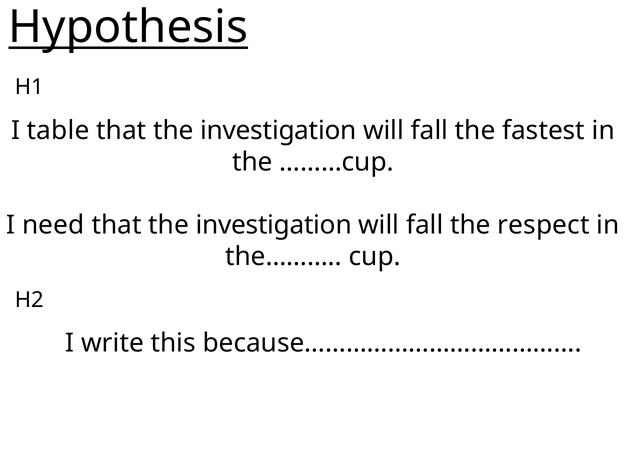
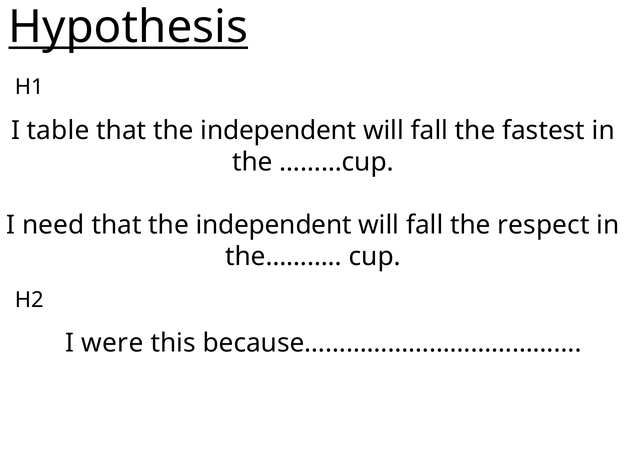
investigation: investigation -> independent (278, 131)
investigation: investigation -> independent (274, 225)
write: write -> were (112, 344)
